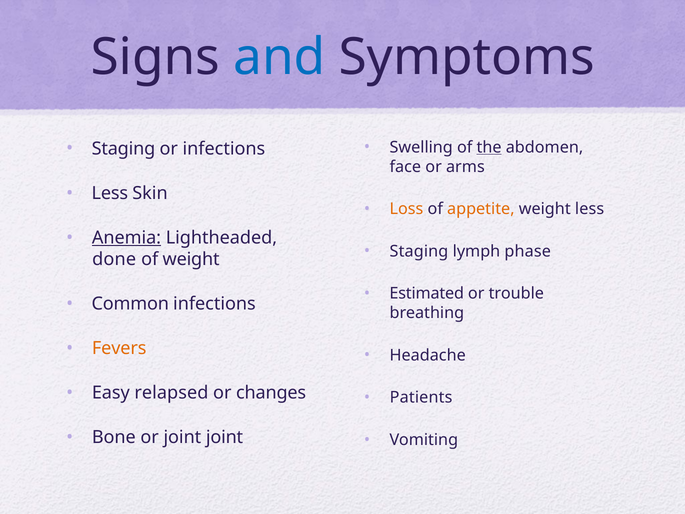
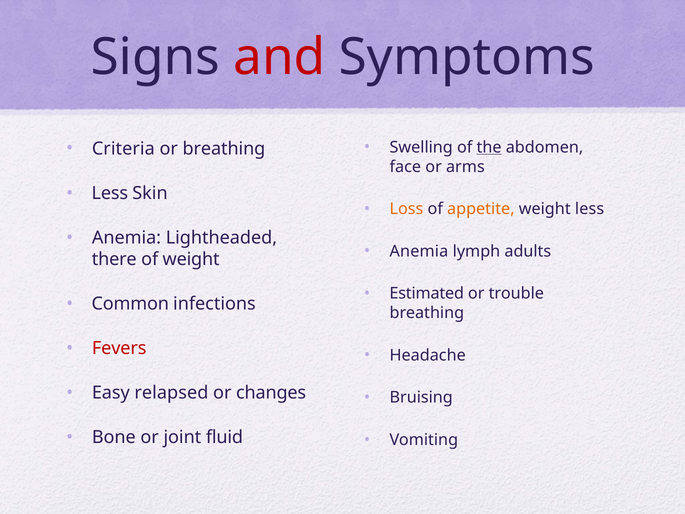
and colour: blue -> red (279, 57)
Staging: Staging -> Criteria (123, 148)
or infections: infections -> breathing (224, 148)
Anemia underline: present -> none (126, 238)
Staging: Staging -> Anemia (419, 251)
phase: phase -> adults (528, 251)
done: done -> there (114, 259)
Fevers colour: orange -> red (119, 348)
Patients: Patients -> Bruising (421, 397)
joint joint: joint -> fluid (225, 437)
